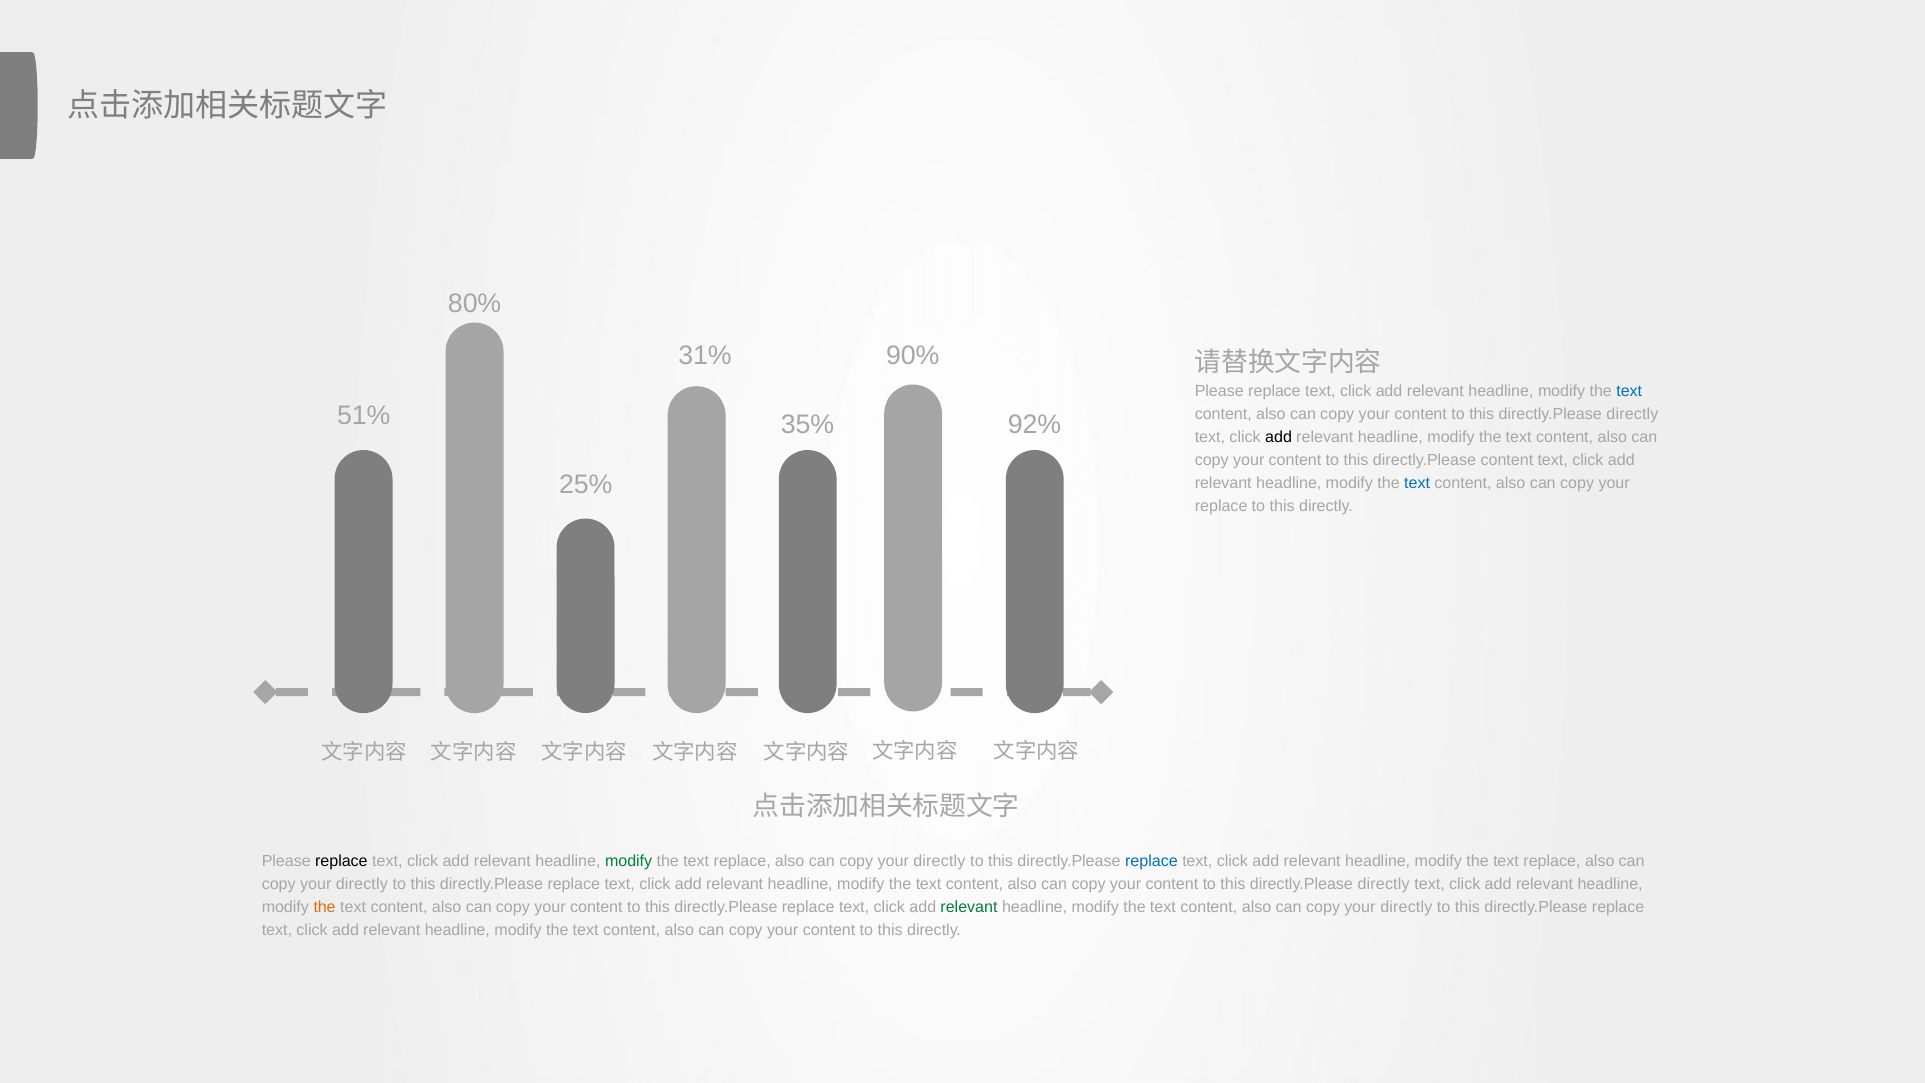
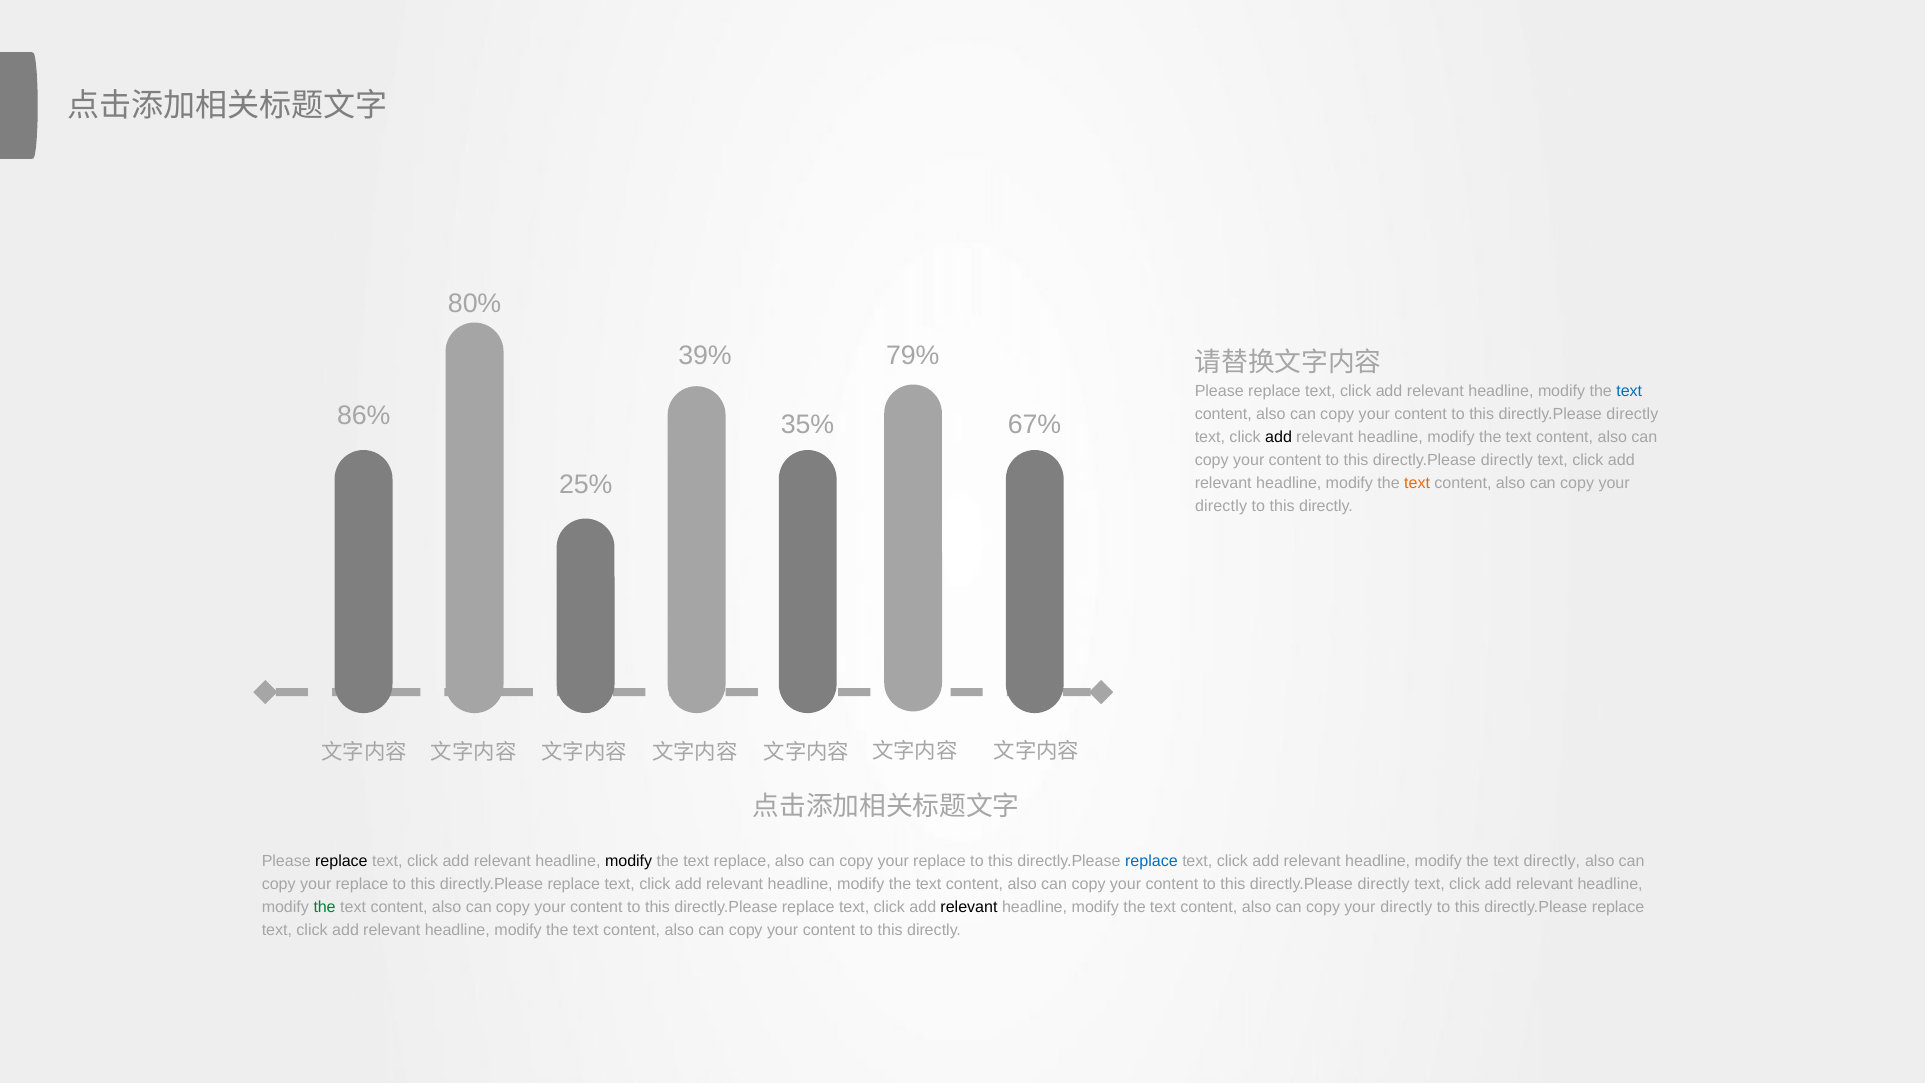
90%: 90% -> 79% (913, 356)
31%: 31% -> 39% (705, 356)
51%: 51% -> 86% (364, 416)
92%: 92% -> 67% (1035, 425)
content: content -> directly (1507, 460)
text colour: blue -> orange (1417, 483)
replace: replace -> directly (1221, 506)
modify colour: green -> black (629, 861)
directly: directly -> replace (939, 861)
replace: replace -> directly (1552, 861)
directly: directly -> replace (362, 884)
the colour: orange -> green (325, 907)
relevant colour: green -> black (969, 907)
